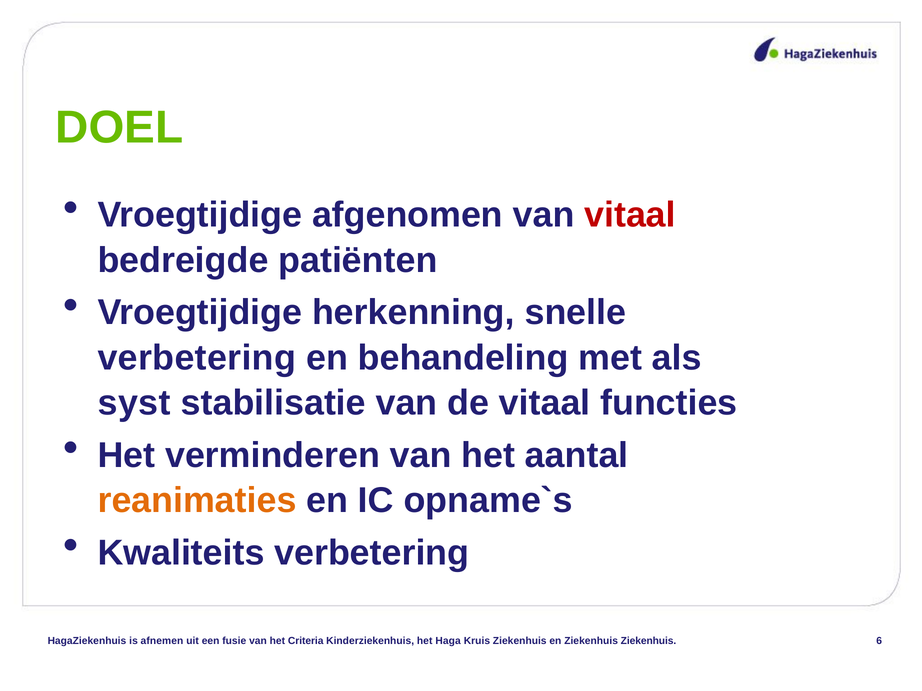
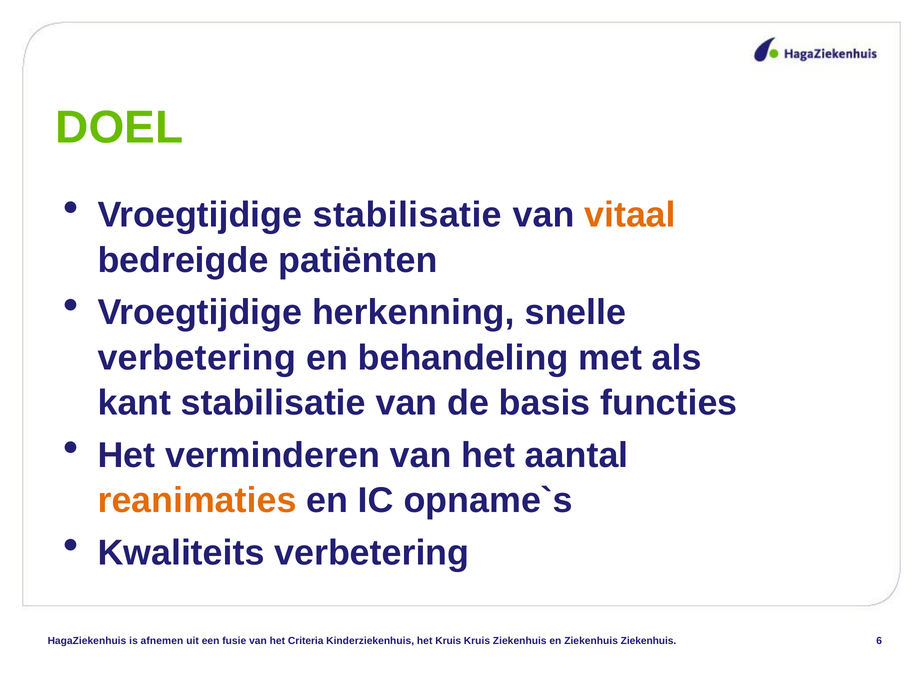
Vroegtijdige afgenomen: afgenomen -> stabilisatie (407, 215)
vitaal colour: red -> orange (630, 215)
syst: syst -> kant (134, 403)
de vitaal: vitaal -> basis (545, 403)
het Haga: Haga -> Kruis (448, 642)
